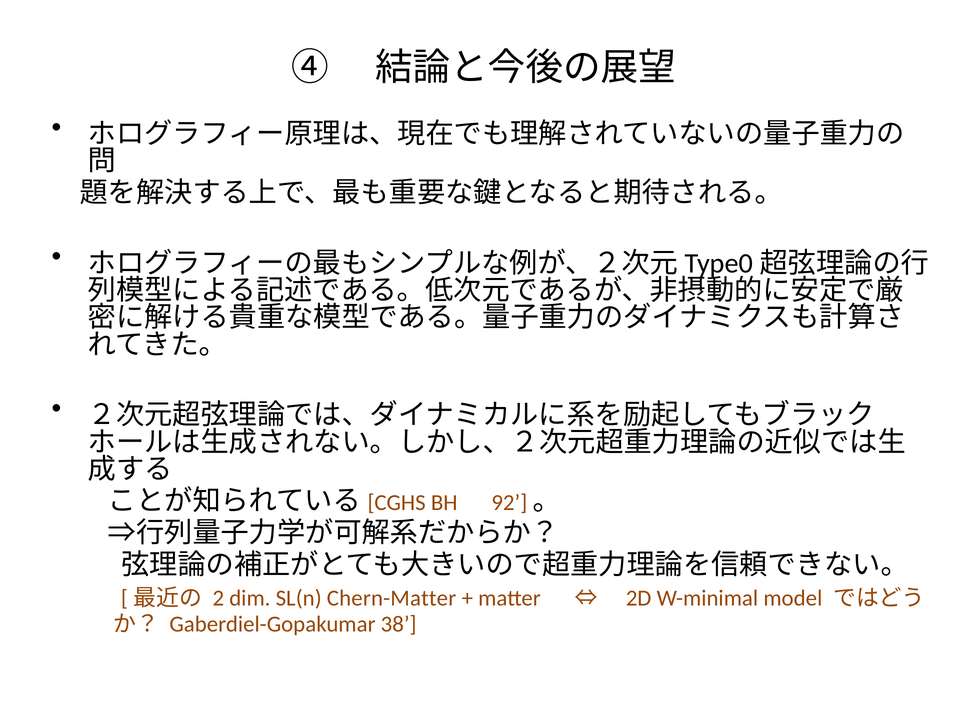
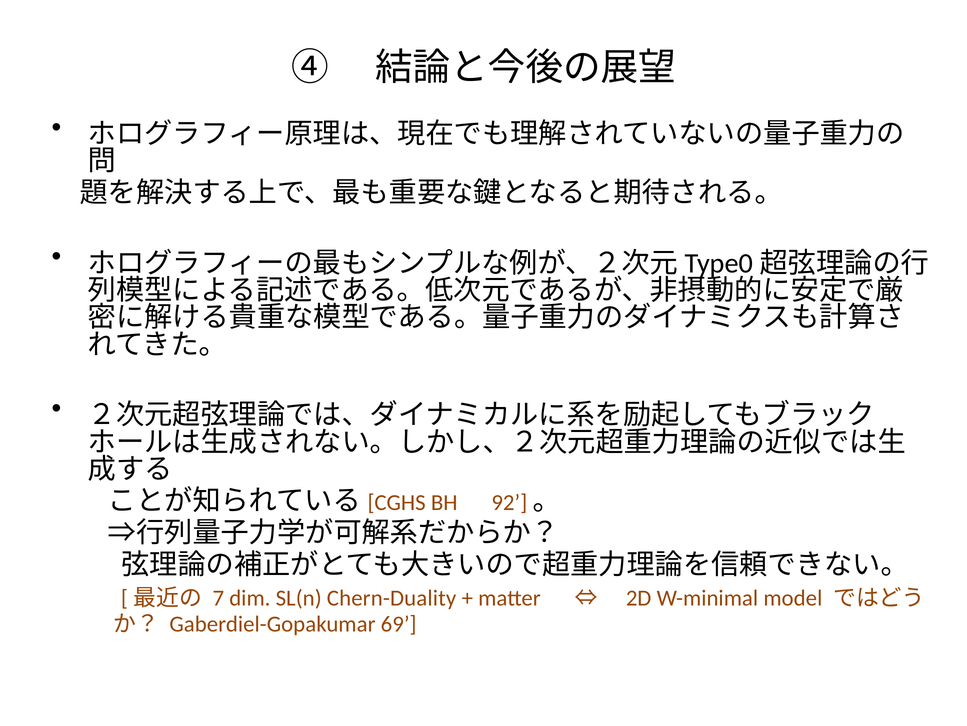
2: 2 -> 7 (218, 598)
Chern-Matter: Chern-Matter -> Chern-Duality (392, 598)
38: 38 -> 69 (399, 624)
